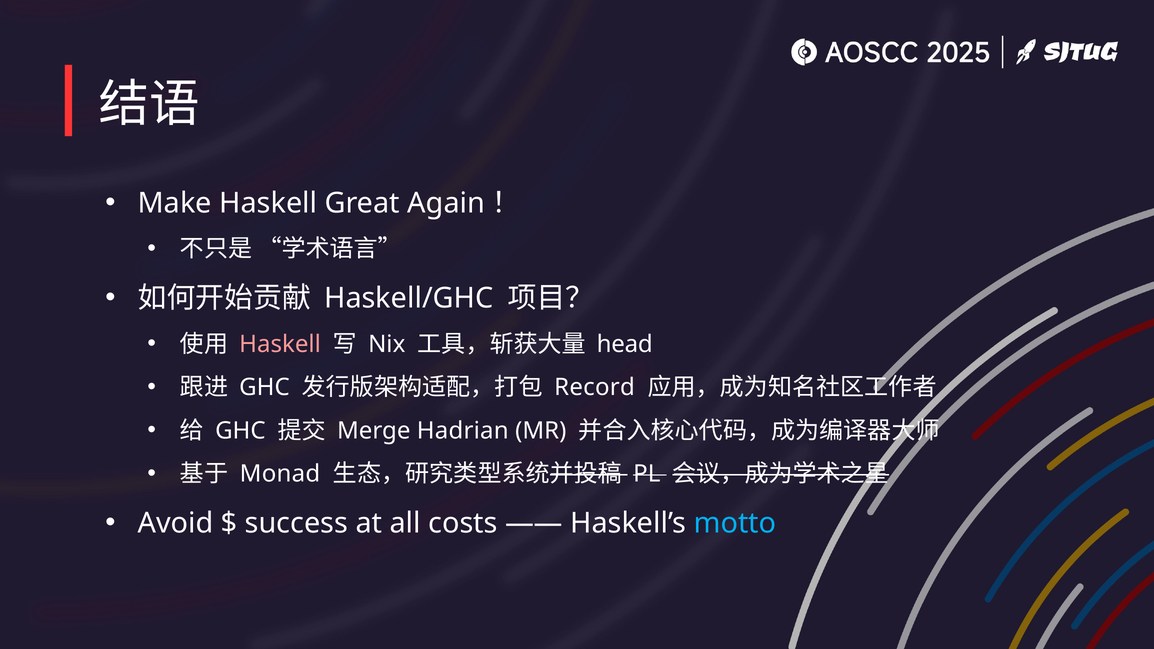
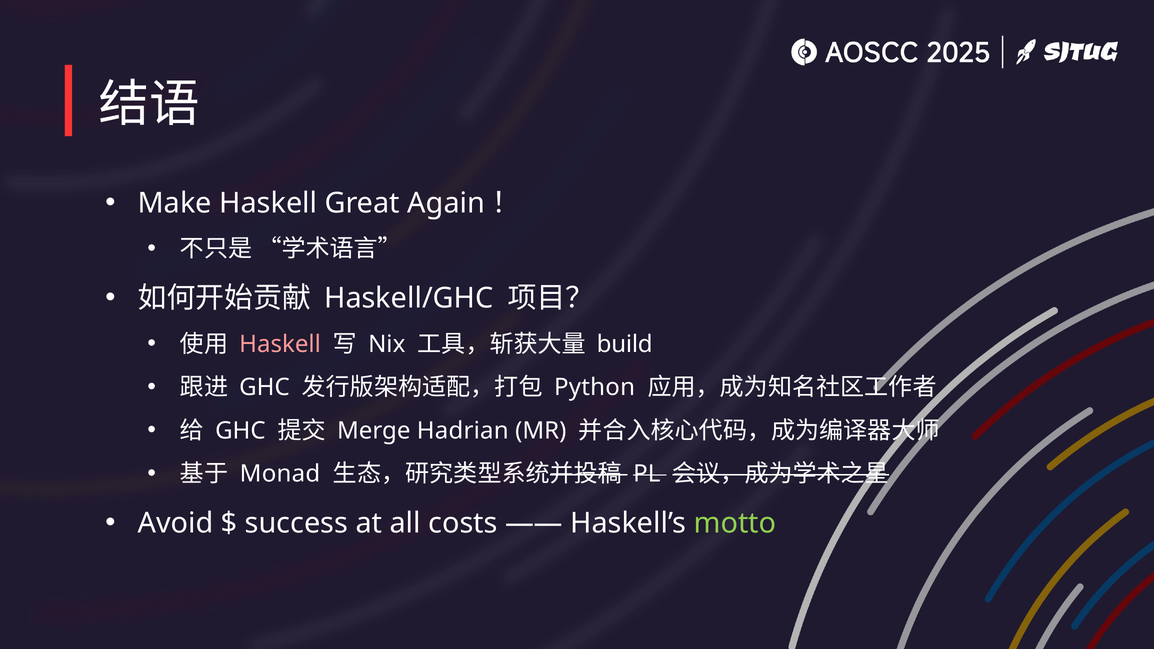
head: head -> build (625, 344)
Record: Record -> Python (595, 388)
motto colour: light blue -> light green (735, 524)
